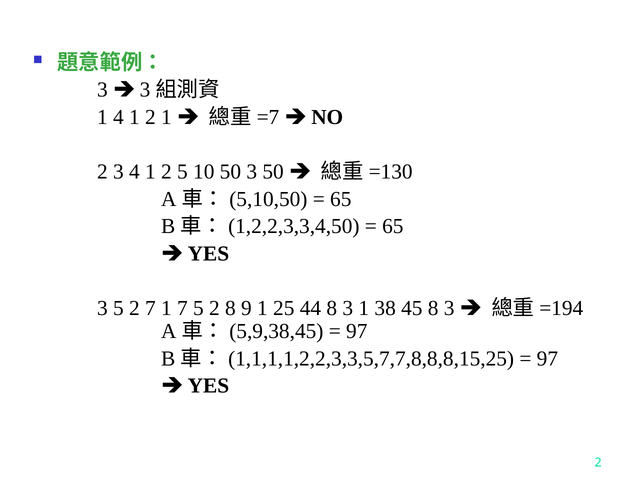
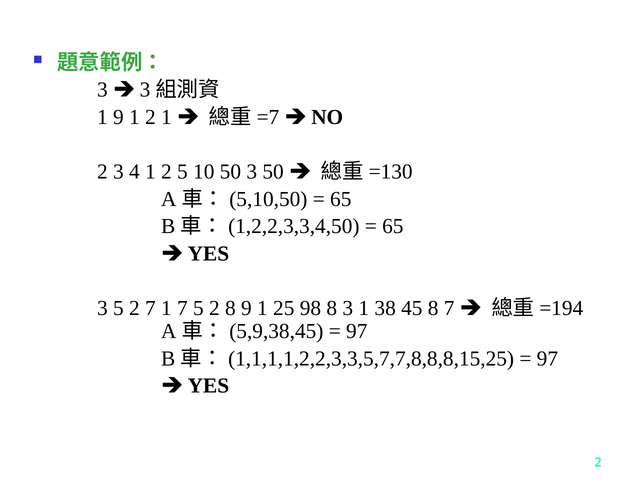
1 4: 4 -> 9 (118, 117)
44: 44 -> 98 (310, 308)
45 8 3: 3 -> 7 (449, 308)
